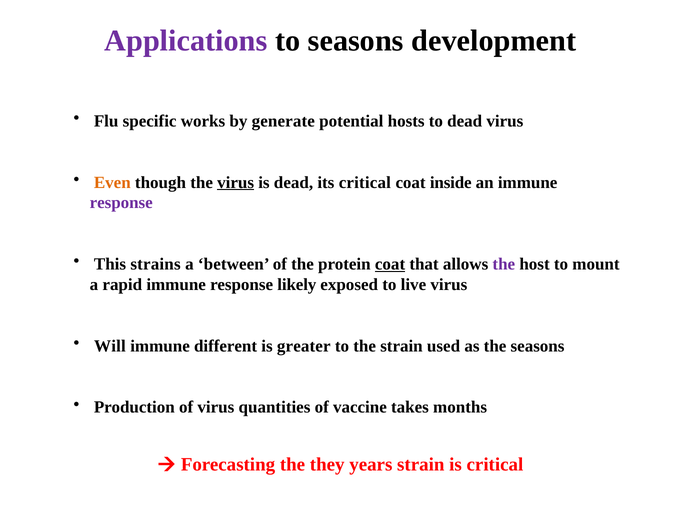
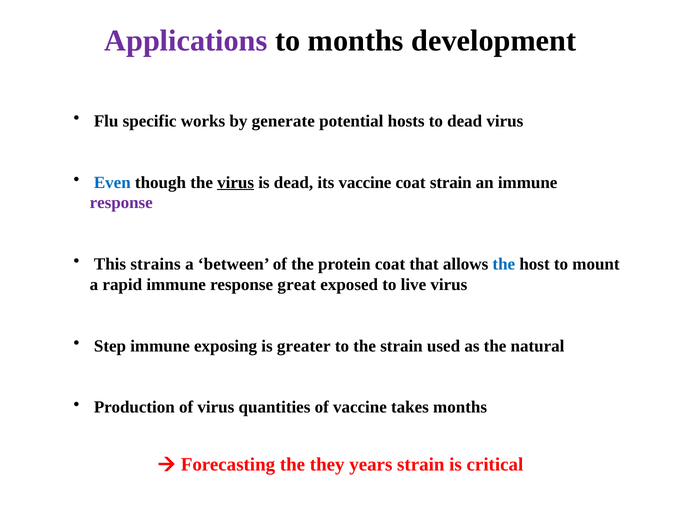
to seasons: seasons -> months (356, 41)
Even colour: orange -> blue (112, 182)
its critical: critical -> vaccine (365, 182)
coat inside: inside -> strain (451, 182)
coat underline: present -> none (390, 264)
the colour: purple -> blue (504, 264)
likely: likely -> great (297, 284)
Will: Will -> Step (110, 346)
different: different -> exposing (226, 346)
the seasons: seasons -> natural (538, 346)
